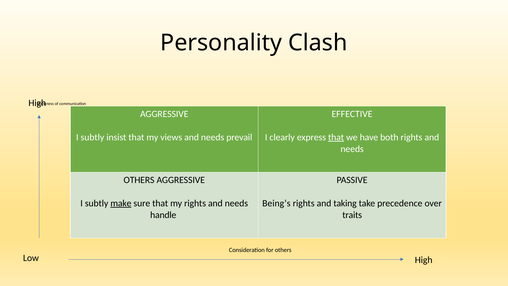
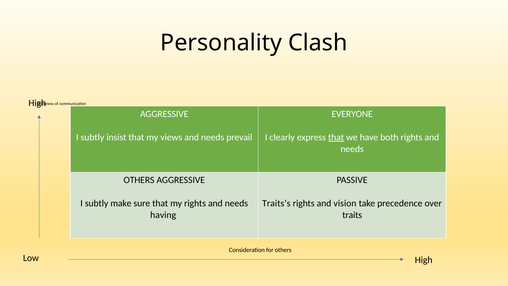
EFFECTIVE: EFFECTIVE -> EVERYONE (352, 114)
make underline: present -> none (121, 203)
Being’s: Being’s -> Traits’s (276, 203)
taking: taking -> vision (345, 203)
handle: handle -> having (163, 215)
